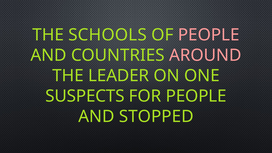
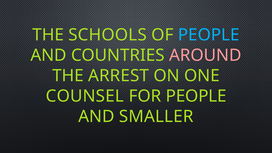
PEOPLE colour: pink -> light blue (209, 35)
LEADER: LEADER -> ARREST (119, 76)
SUSPECTS: SUSPECTS -> COUNSEL (85, 96)
STOPPED: STOPPED -> SMALLER (156, 116)
